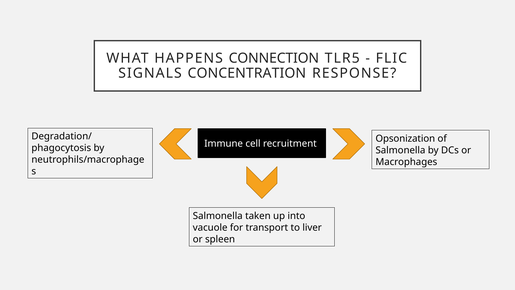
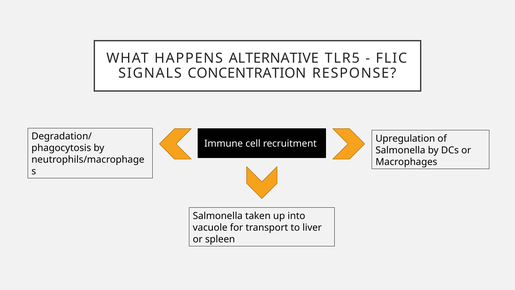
CONNECTION: CONNECTION -> ALTERNATIVE (274, 58)
Opsonization: Opsonization -> Upregulation (405, 139)
